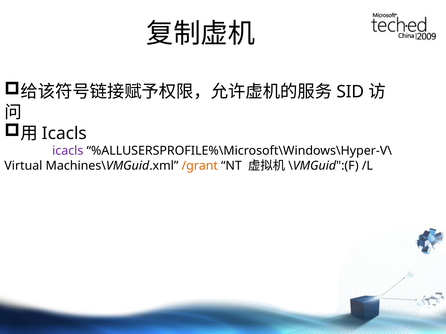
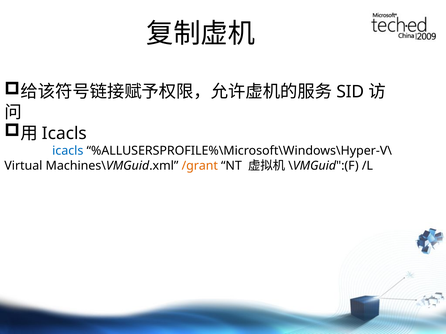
icacls colour: purple -> blue (68, 151)
